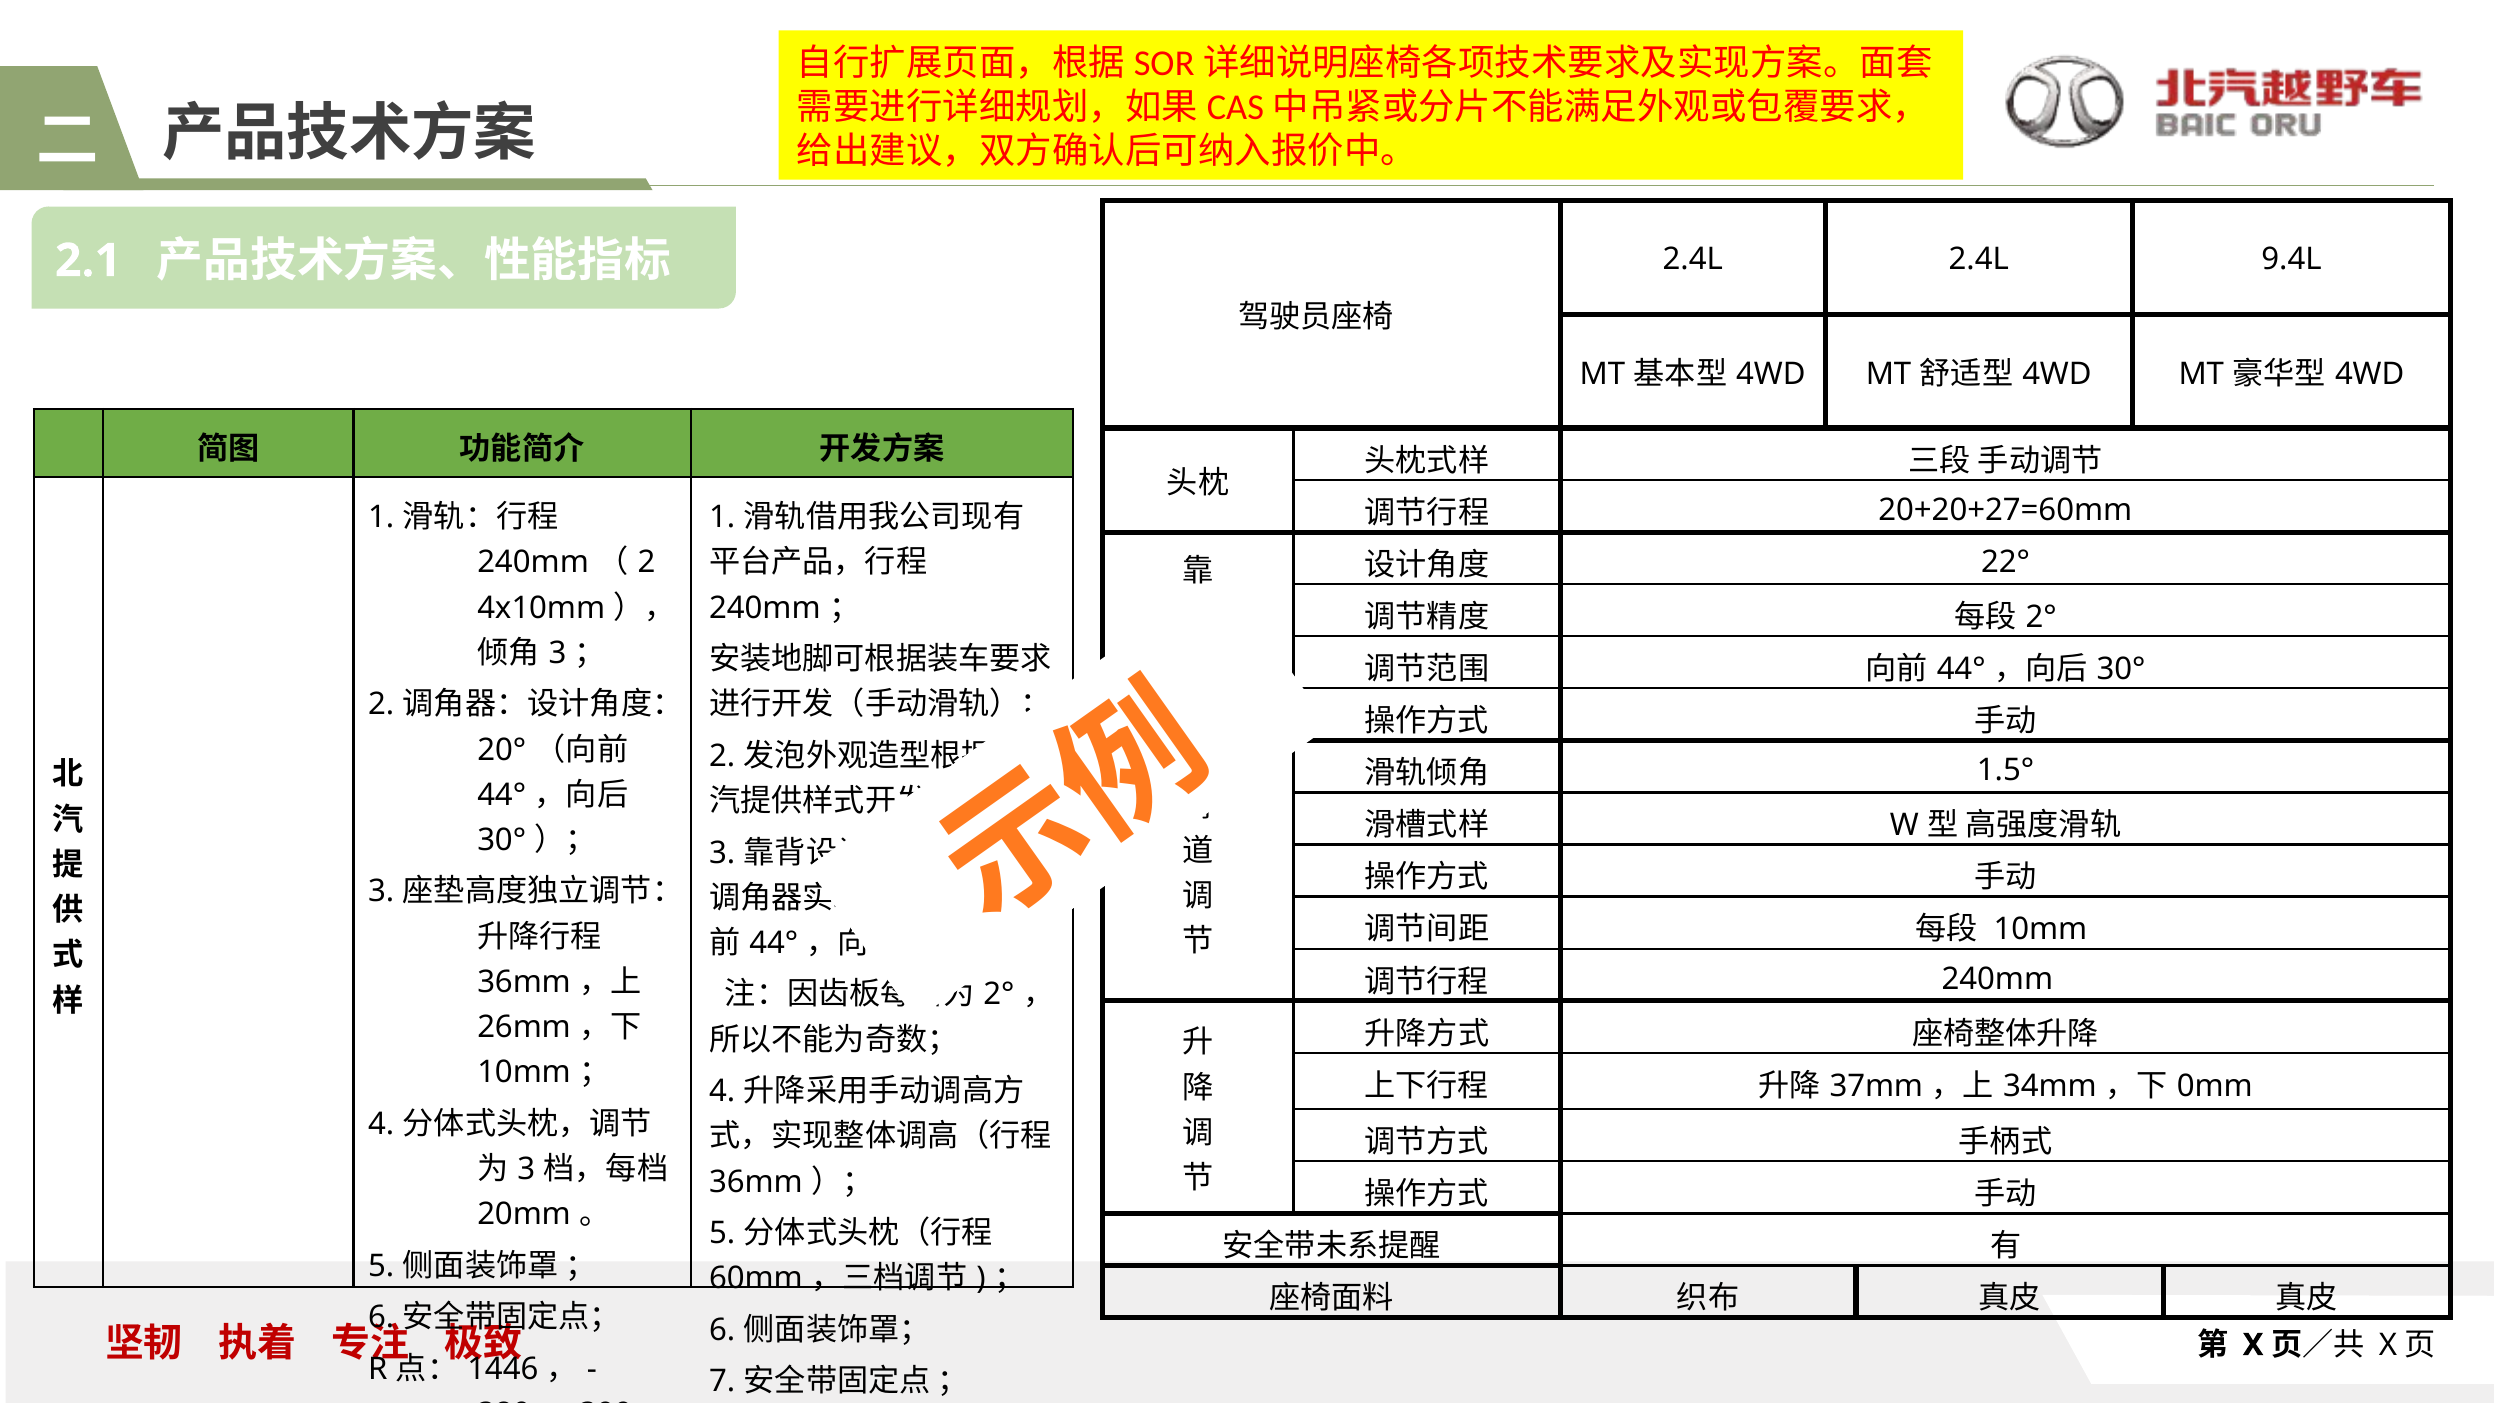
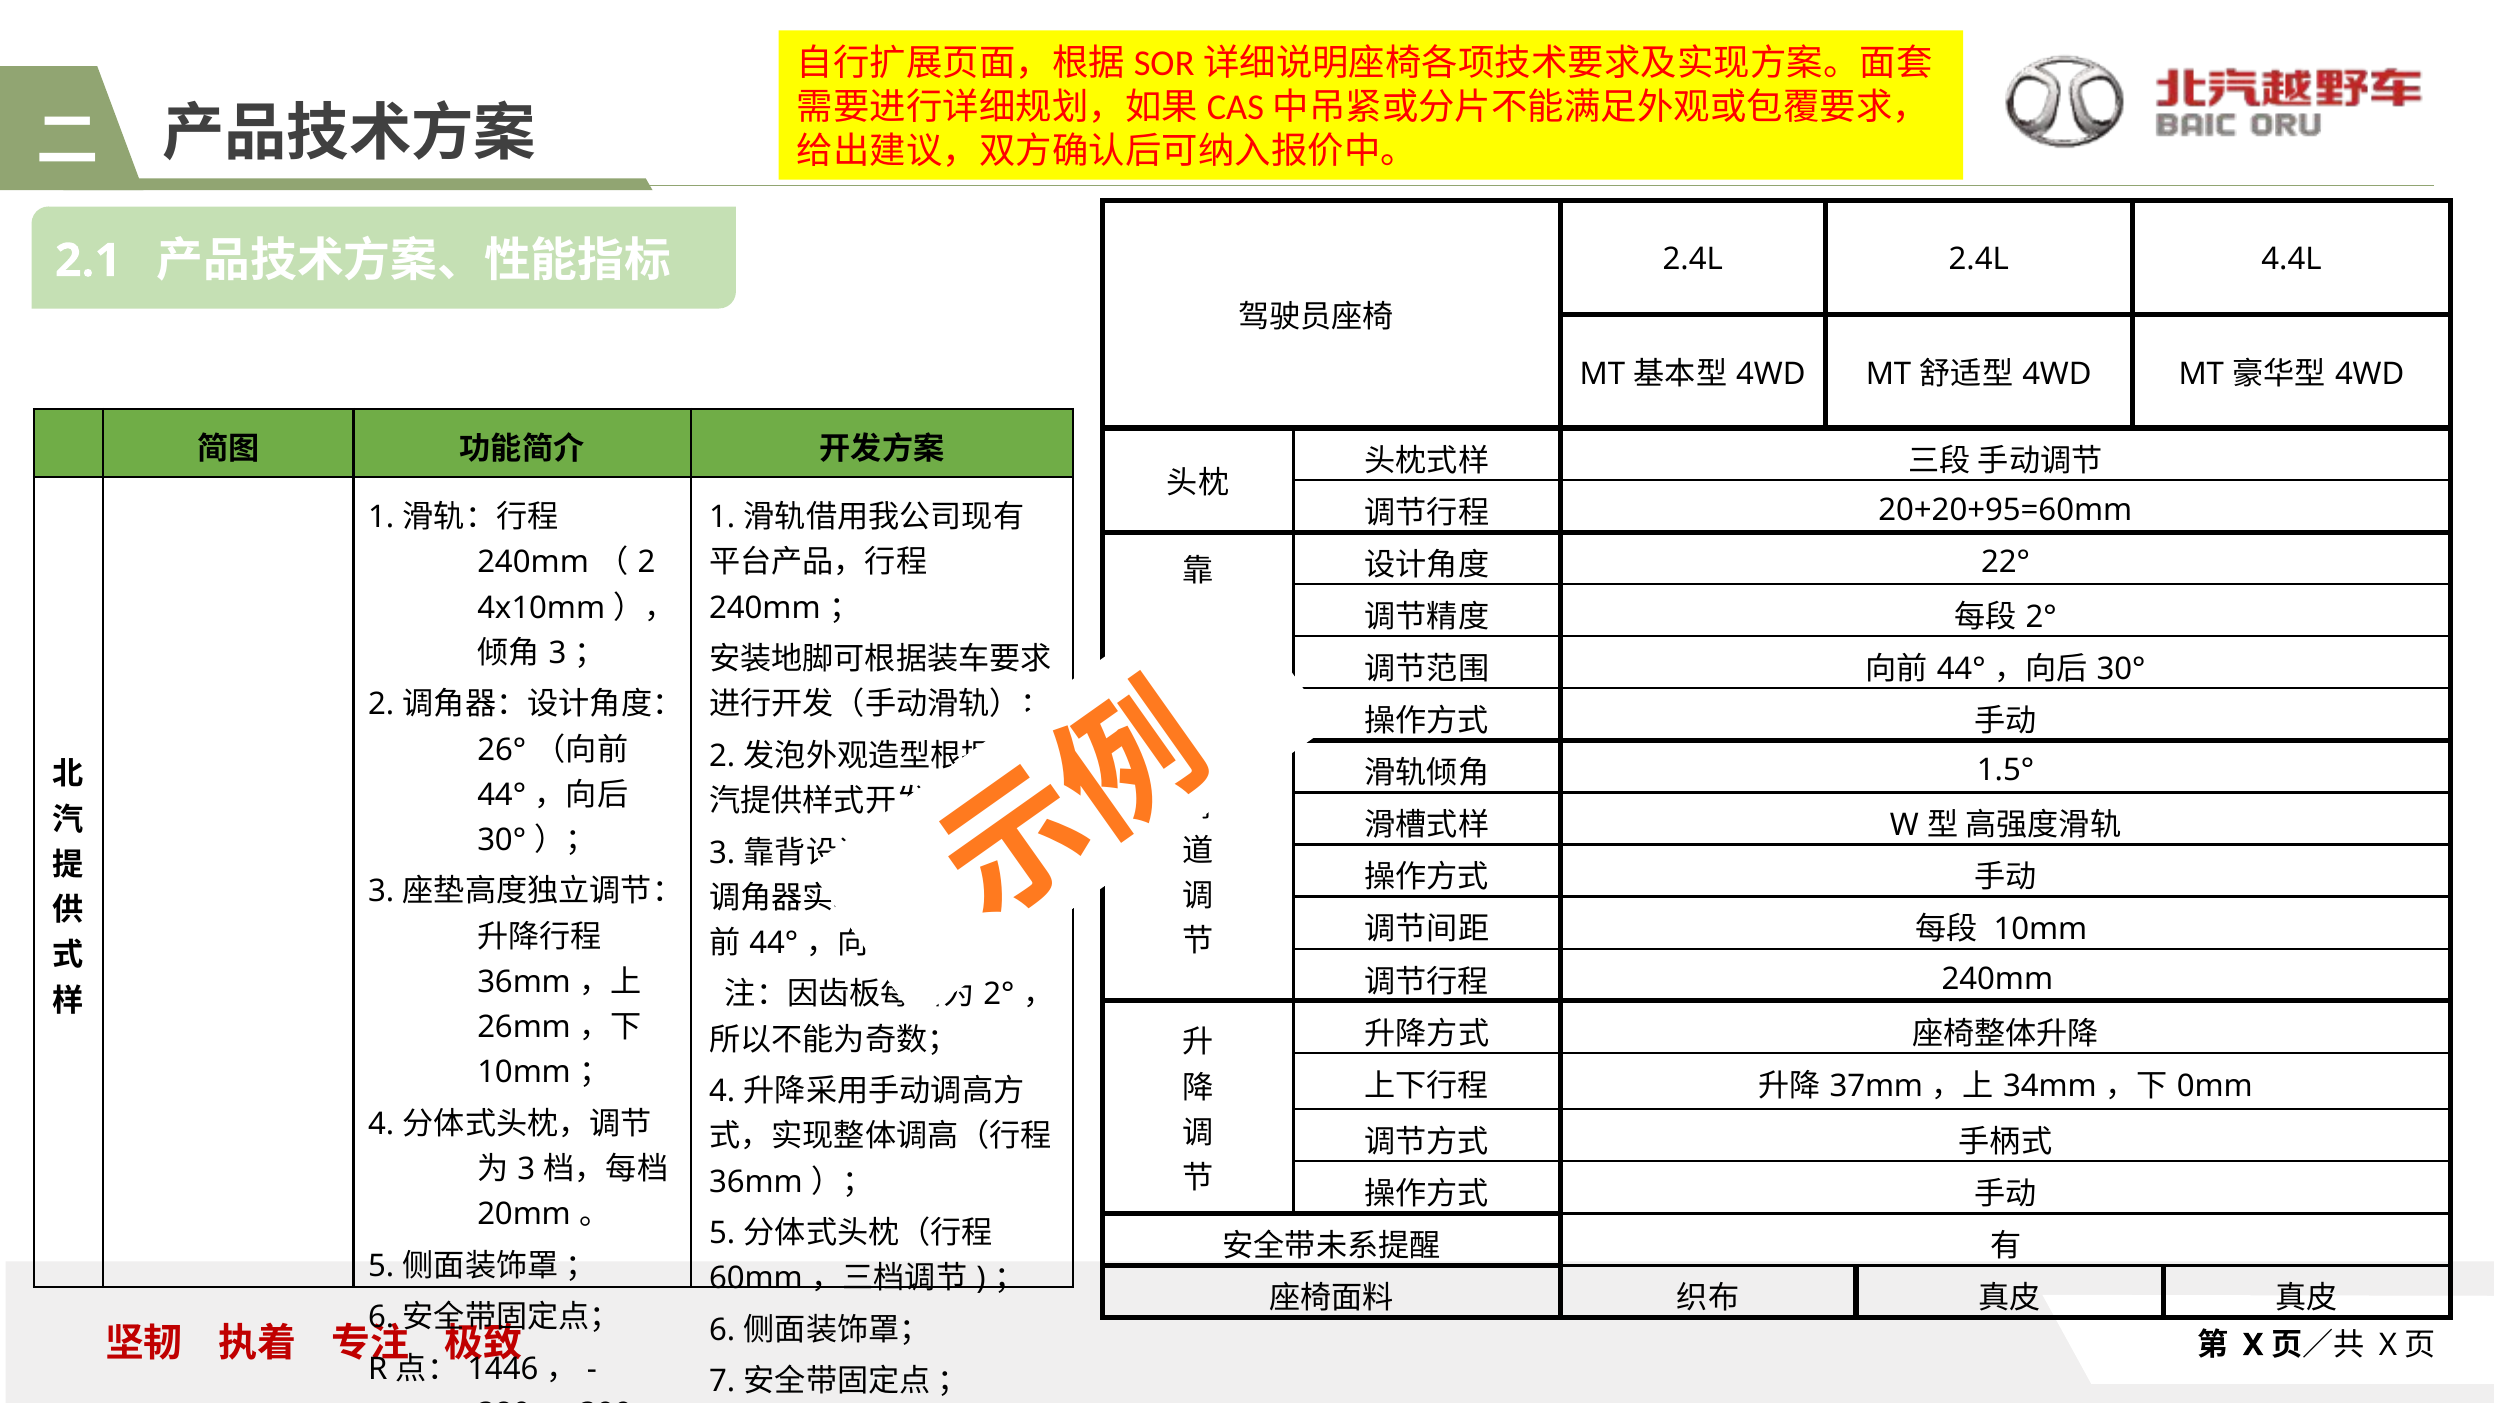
9.4L: 9.4L -> 4.4L (2292, 259)
20+20+27=60mm: 20+20+27=60mm -> 20+20+95=60mm (2005, 510)
20°: 20° -> 26° (502, 750)
